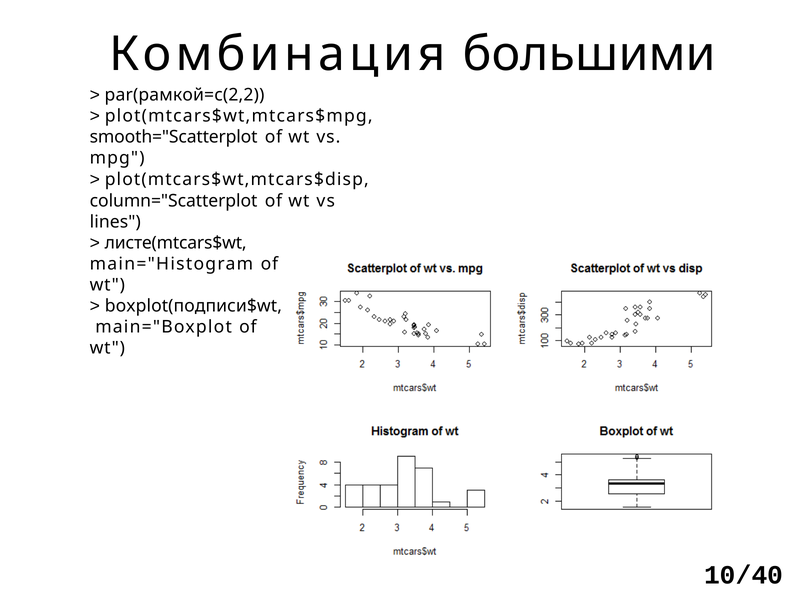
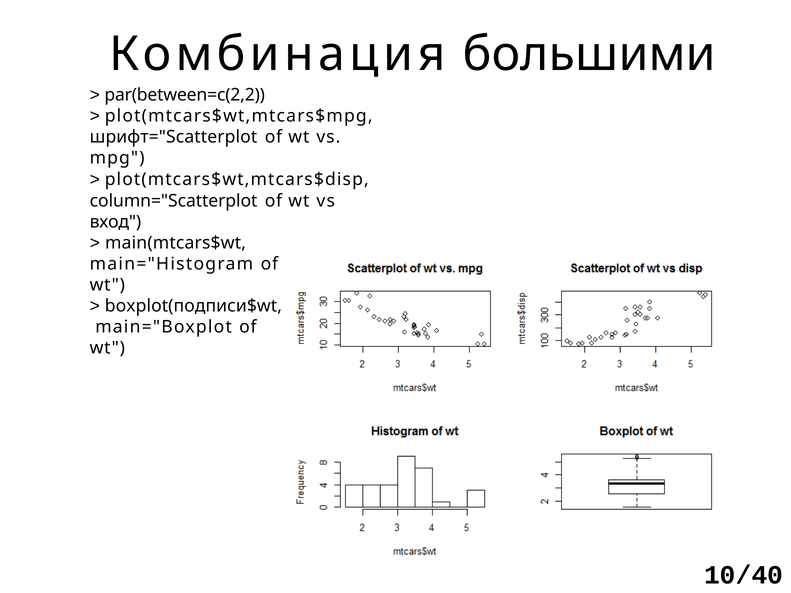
par(рамкой=c(2,2: par(рамкой=c(2,2 -> par(between=c(2,2 (185, 95)
smooth="Scatterplot: smooth="Scatterplot -> шрифт="Scatterplot (173, 137)
lines: lines -> вход (115, 222)
листе(mtcars$wt: листе(mtcars$wt -> main(mtcars$wt (176, 243)
